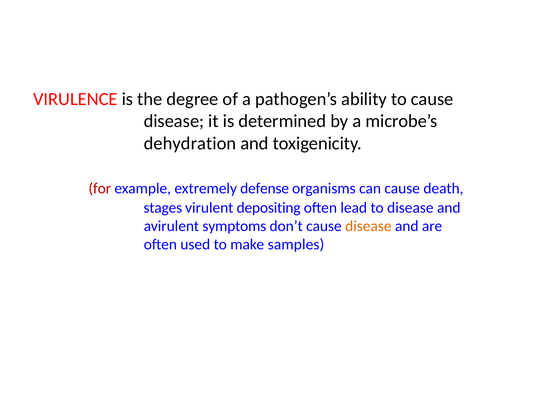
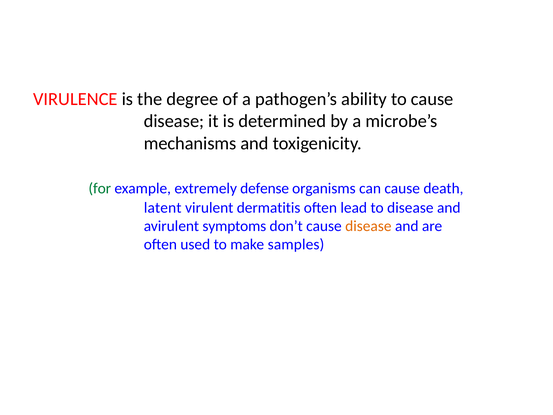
dehydration: dehydration -> mechanisms (190, 143)
for colour: red -> green (100, 188)
stages: stages -> latent (163, 207)
depositing: depositing -> dermatitis (269, 207)
